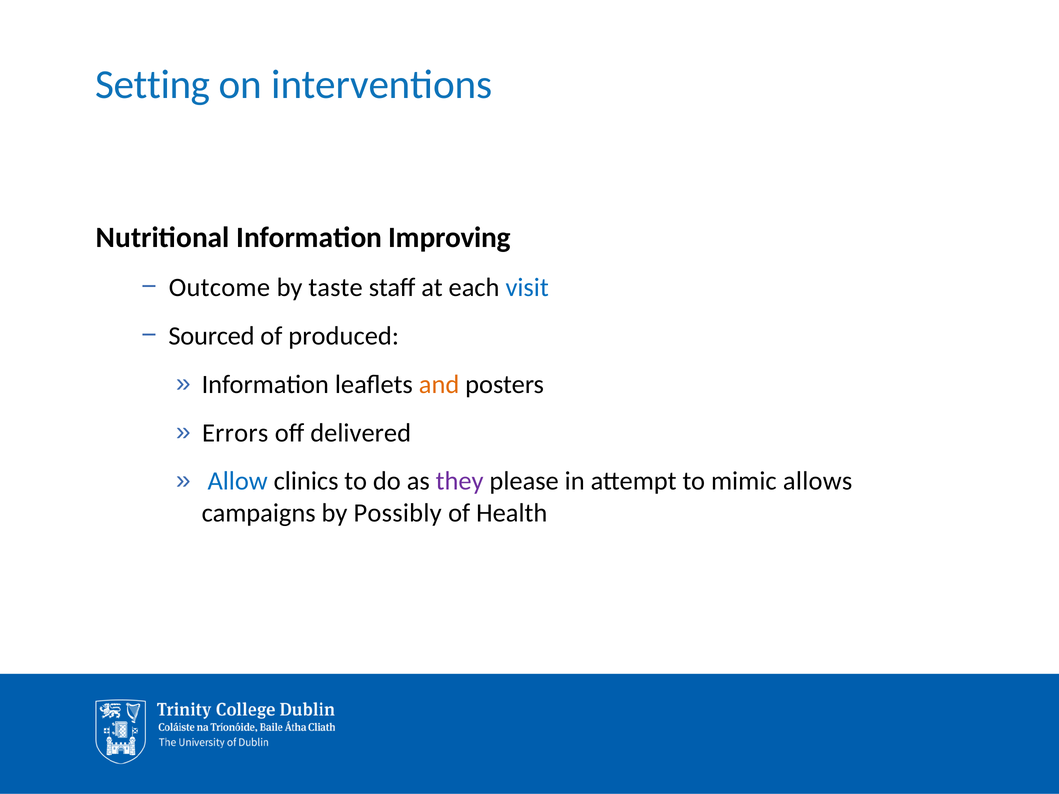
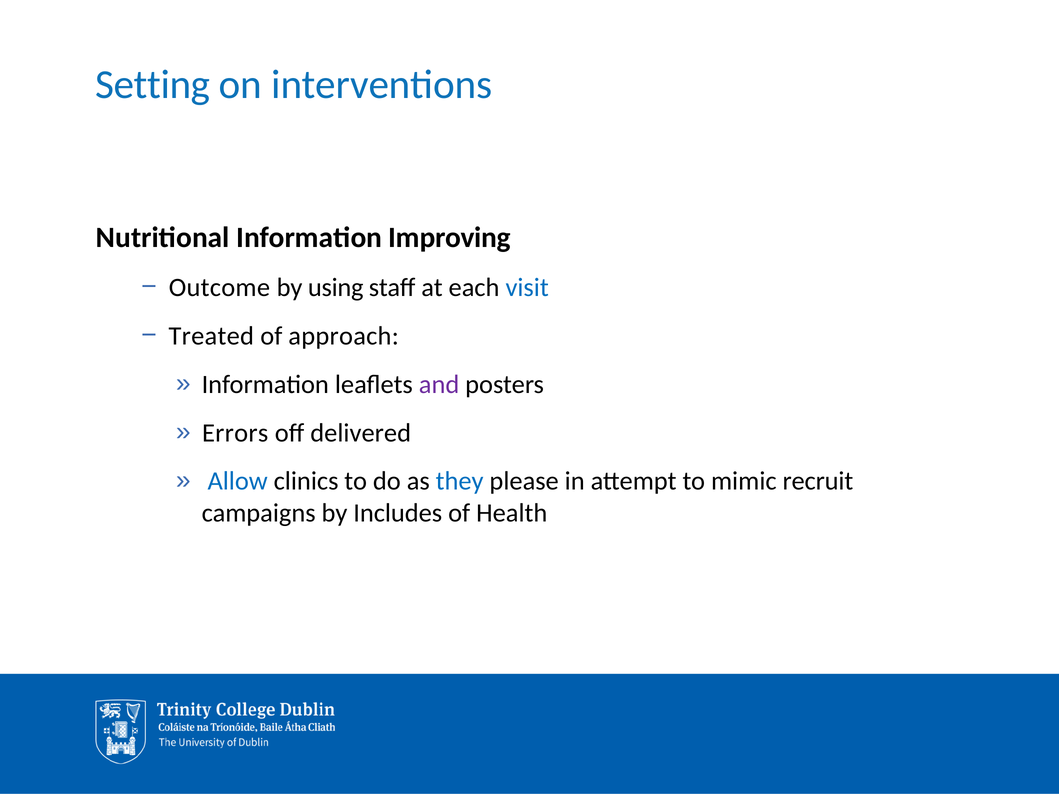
taste: taste -> using (336, 288)
Sourced: Sourced -> Treated (211, 336)
produced: produced -> approach (344, 336)
and colour: orange -> purple (439, 384)
they colour: purple -> blue (460, 481)
allows: allows -> recruit (818, 481)
Possibly: Possibly -> Includes (398, 513)
